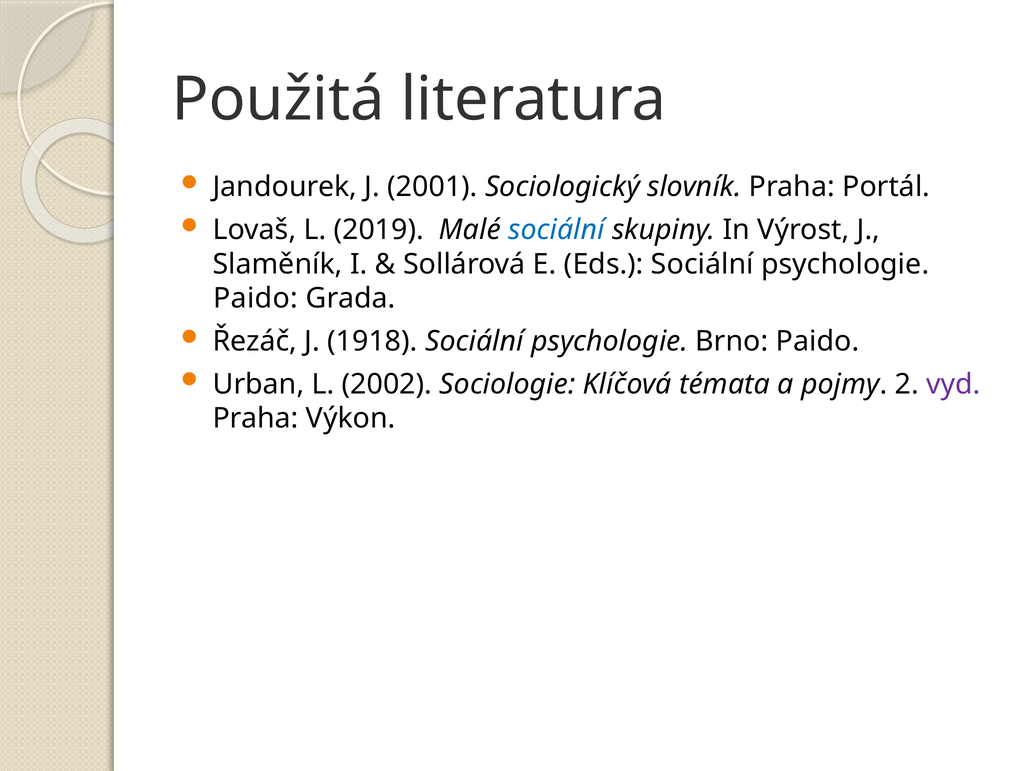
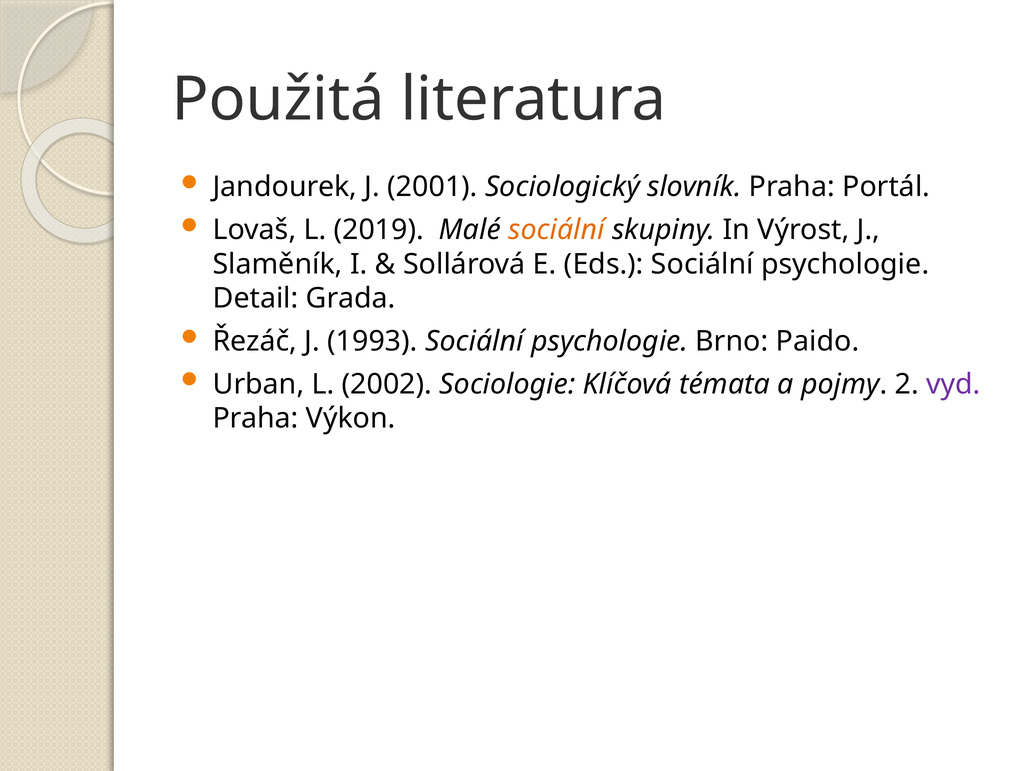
sociální colour: blue -> orange (556, 230)
Paido: Paido -> Detail (256, 298)
1918: 1918 -> 1993 (372, 341)
